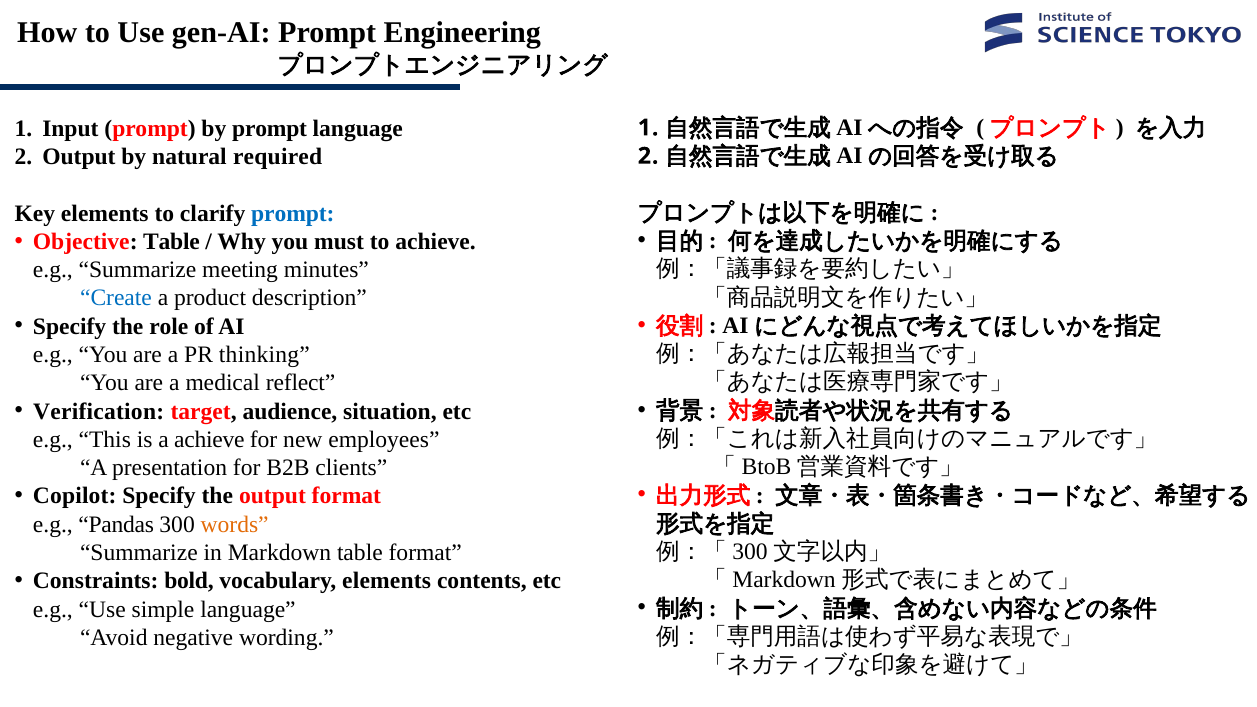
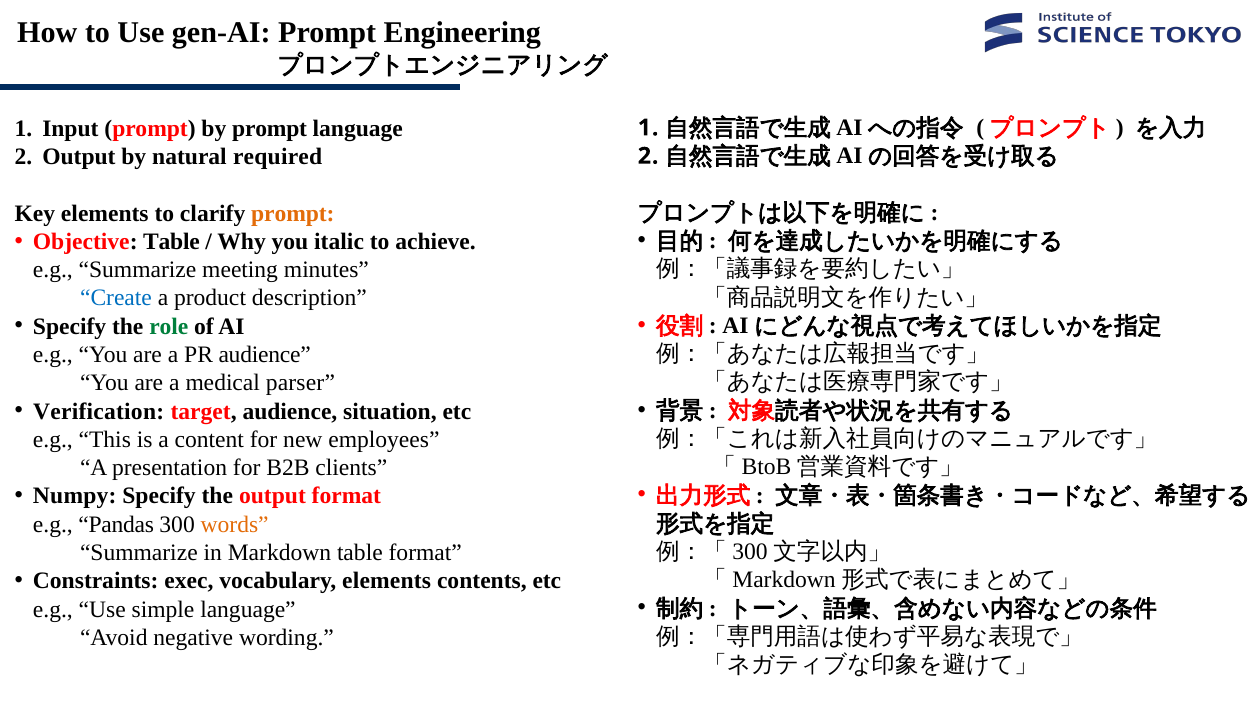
prompt colour: blue -> orange (293, 213)
must: must -> italic (339, 242)
role colour: black -> green (169, 326)
PR thinking: thinking -> audience (265, 355)
reflect: reflect -> parser (300, 383)
a achieve: achieve -> content (209, 440)
Copilot: Copilot -> Numpy (75, 496)
bold: bold -> exec (189, 581)
